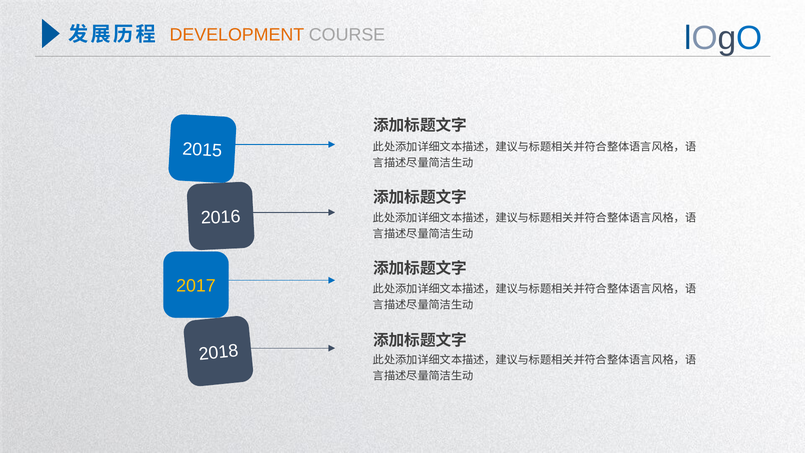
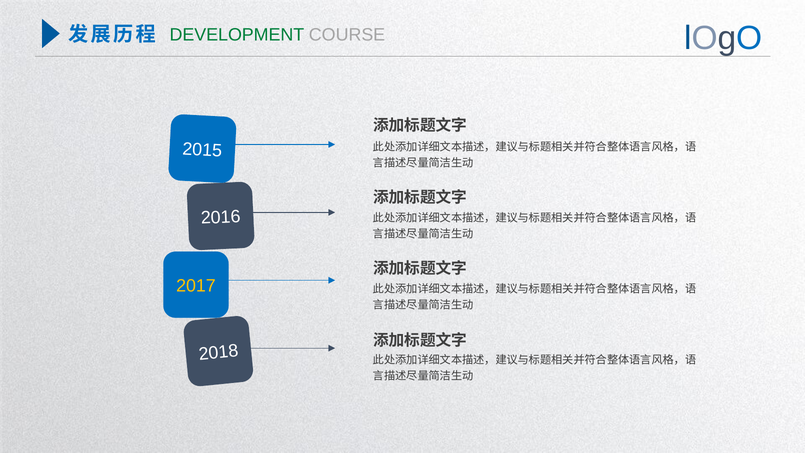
DEVELOPMENT colour: orange -> green (237, 35)
